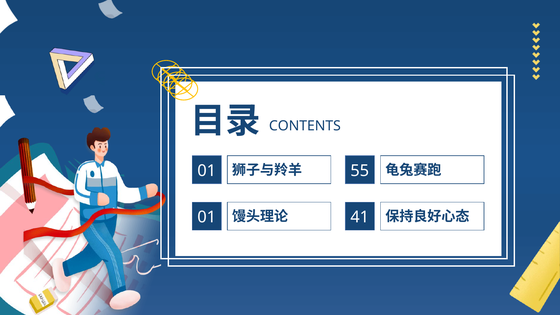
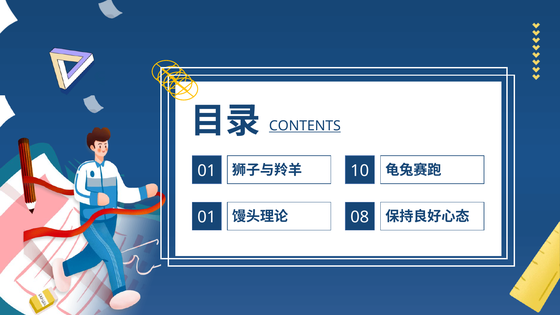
CONTENTS underline: none -> present (305, 126)
55: 55 -> 10 (360, 171)
41: 41 -> 08 (360, 217)
